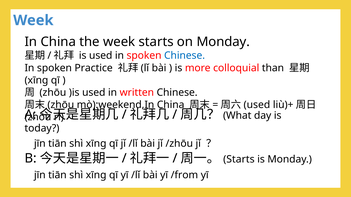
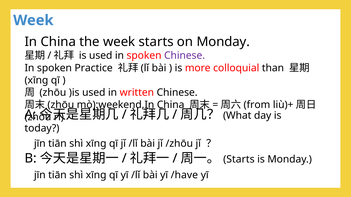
Chinese colour: blue -> purple (185, 56)
used: used -> from (257, 105)
/from: /from -> /have (184, 175)
